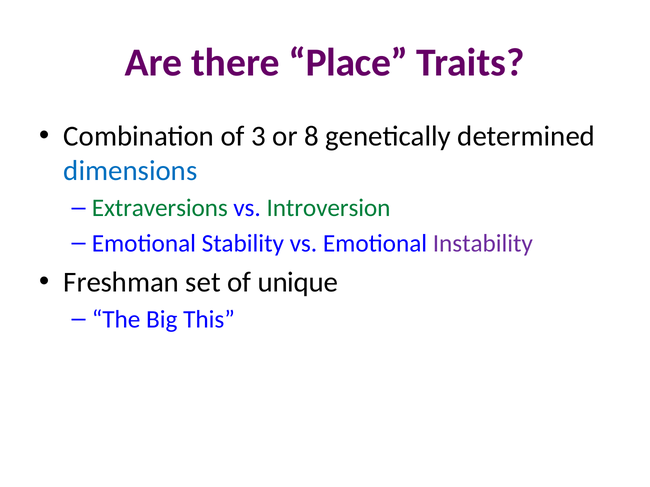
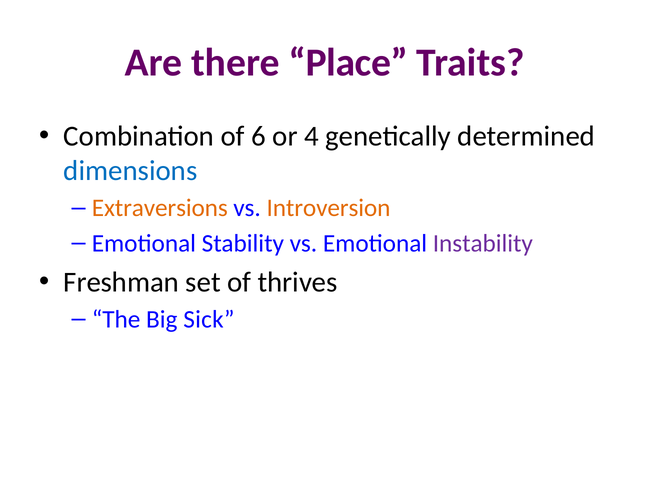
3: 3 -> 6 (259, 136)
8: 8 -> 4 (312, 136)
Extraversions colour: green -> orange (160, 208)
Introversion colour: green -> orange (328, 208)
unique: unique -> thrives (298, 282)
This: This -> Sick (209, 320)
